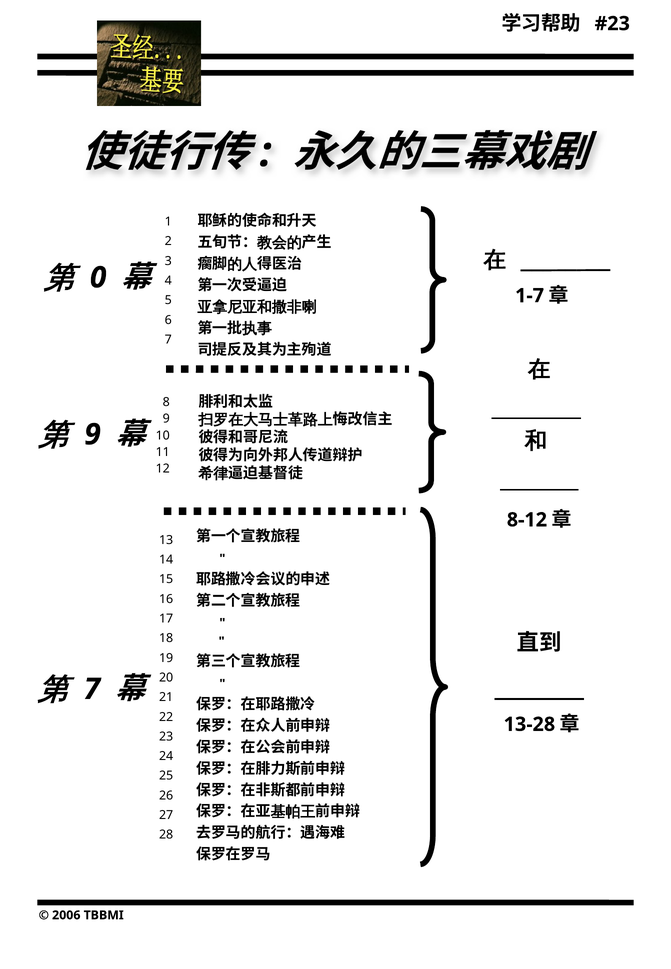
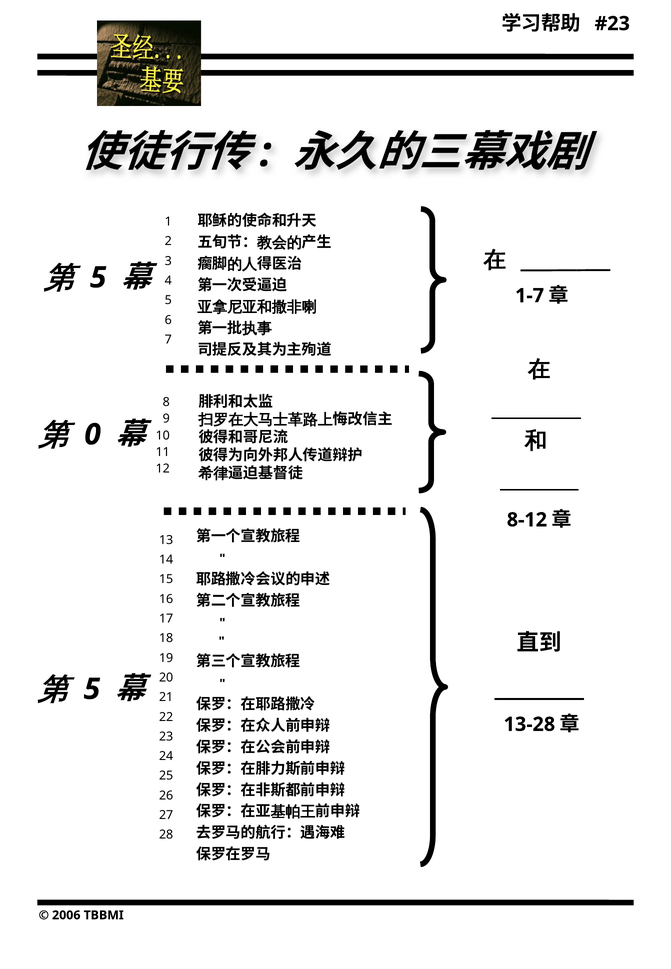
0: 0 -> 5 (98, 278)
9: 9 -> 0 (93, 435)
7: 7 -> 5 (92, 689)
